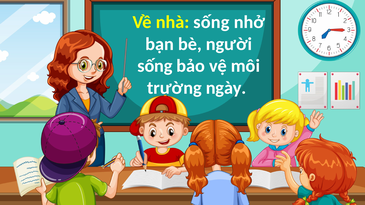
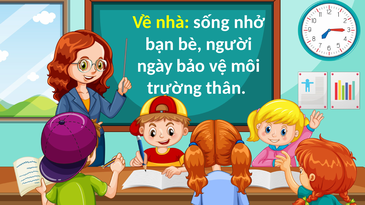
sống: sống -> ngày (155, 66)
ngày: ngày -> thân (226, 88)
